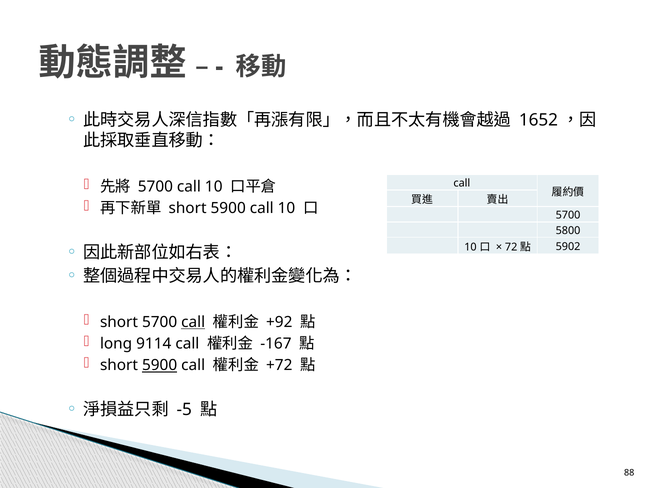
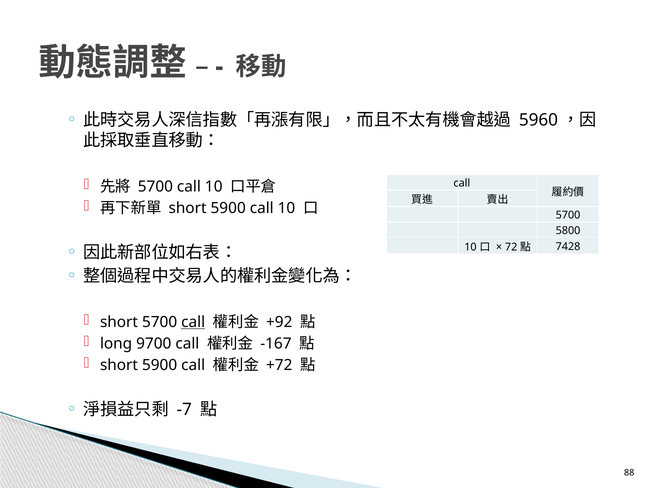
1652: 1652 -> 5960 (538, 120)
5902: 5902 -> 7428 (568, 246)
9114: 9114 -> 9700 (154, 343)
5900 underline: present -> none (160, 365)
-5: -5 -> -7 (184, 409)
